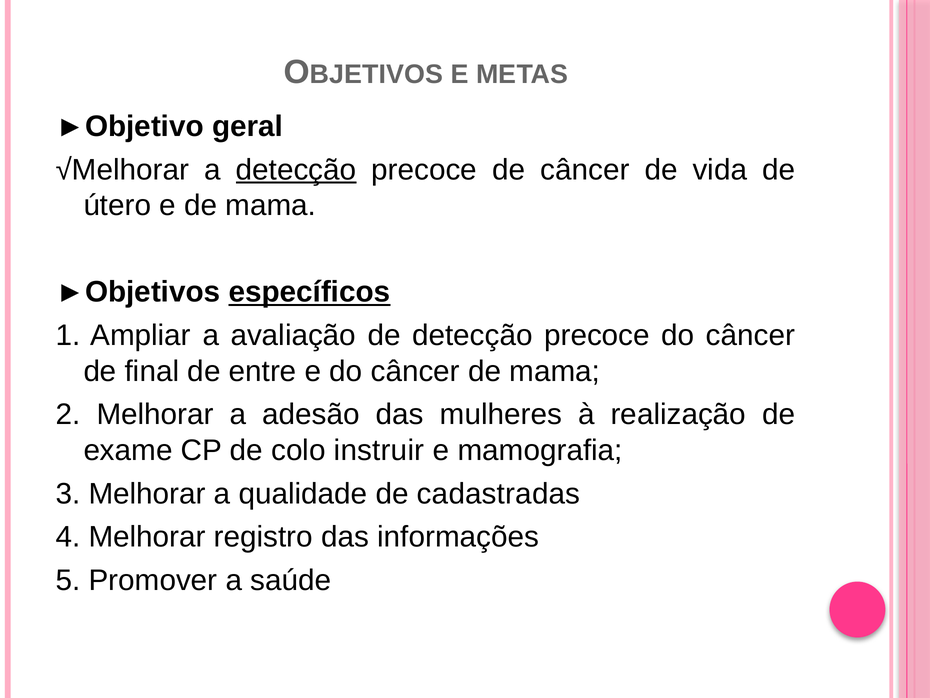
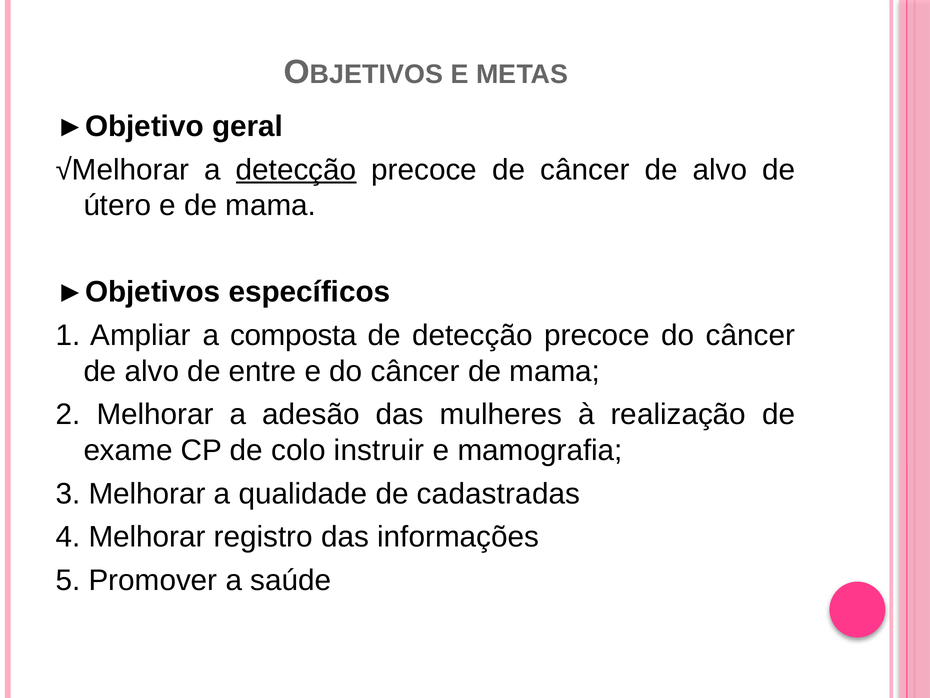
de câncer de vida: vida -> alvo (720, 170)
específicos underline: present -> none (310, 292)
avaliação: avaliação -> composta (293, 335)
final: final -> alvo (152, 371)
